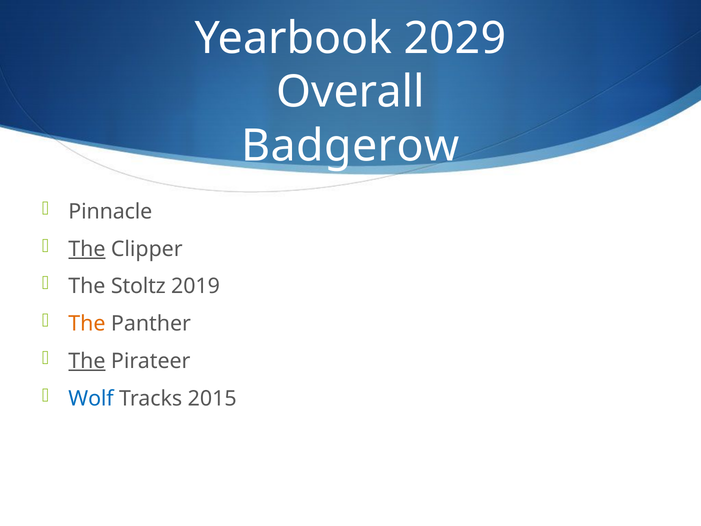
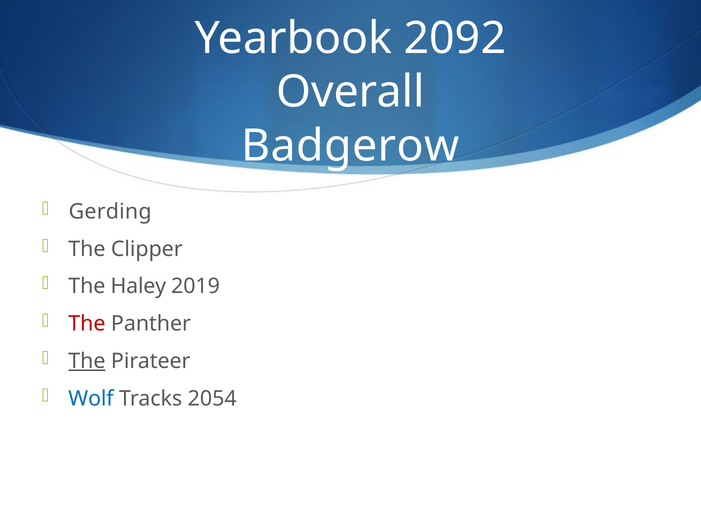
2029: 2029 -> 2092 (455, 38)
Pinnacle: Pinnacle -> Gerding (110, 212)
The underline: present -> none (87, 249)
Stoltz: Stoltz -> Haley (138, 286)
The colour: orange -> red (87, 324)
2015: 2015 -> 2054 (212, 398)
